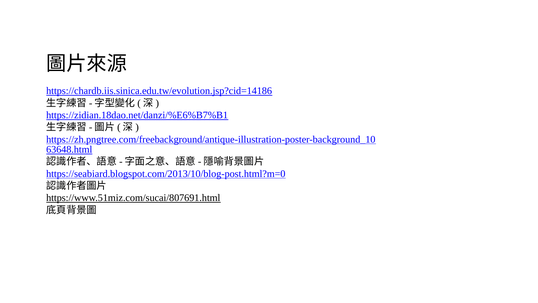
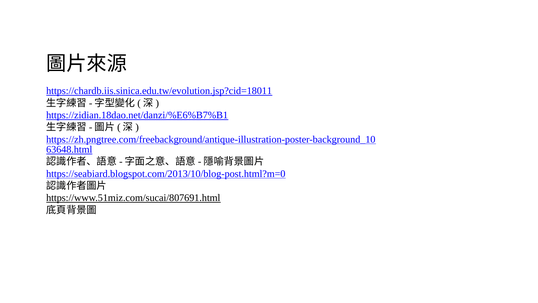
https://chardb.iis.sinica.edu.tw/evolution.jsp?cid=14186: https://chardb.iis.sinica.edu.tw/evolution.jsp?cid=14186 -> https://chardb.iis.sinica.edu.tw/evolution.jsp?cid=18011 (159, 91)
